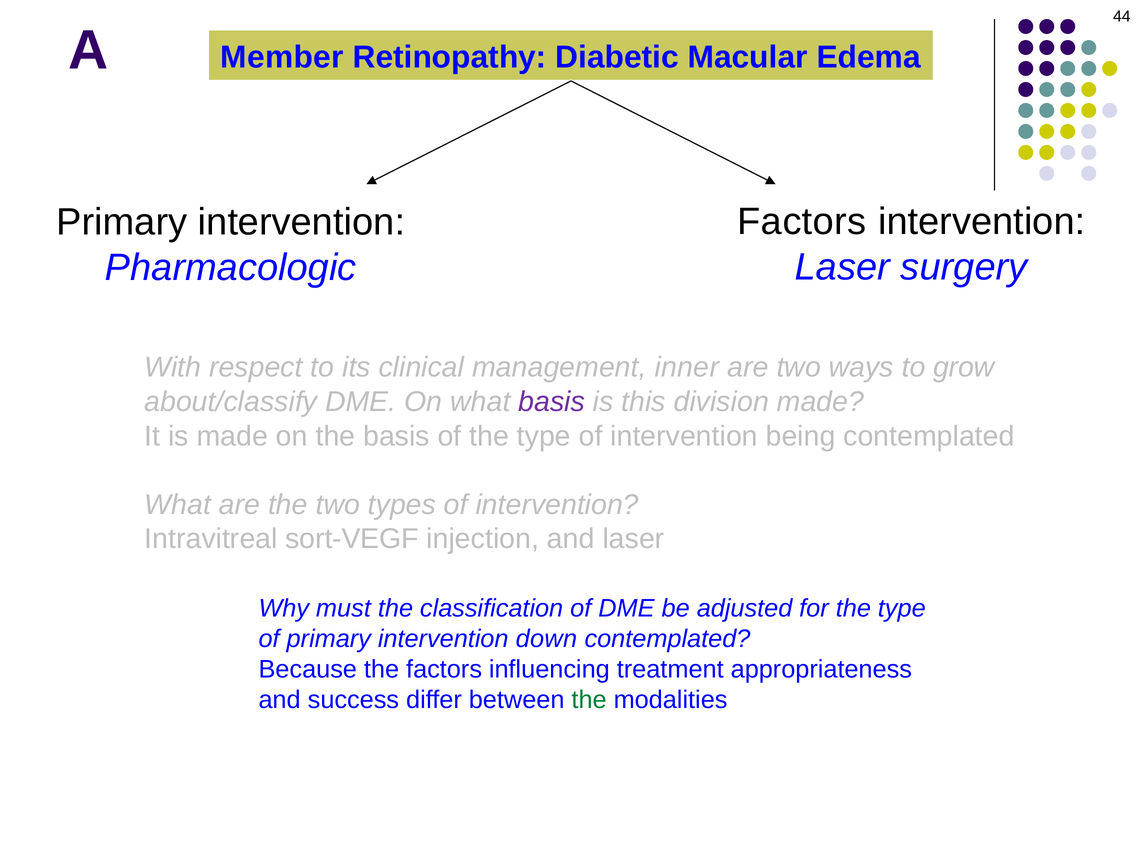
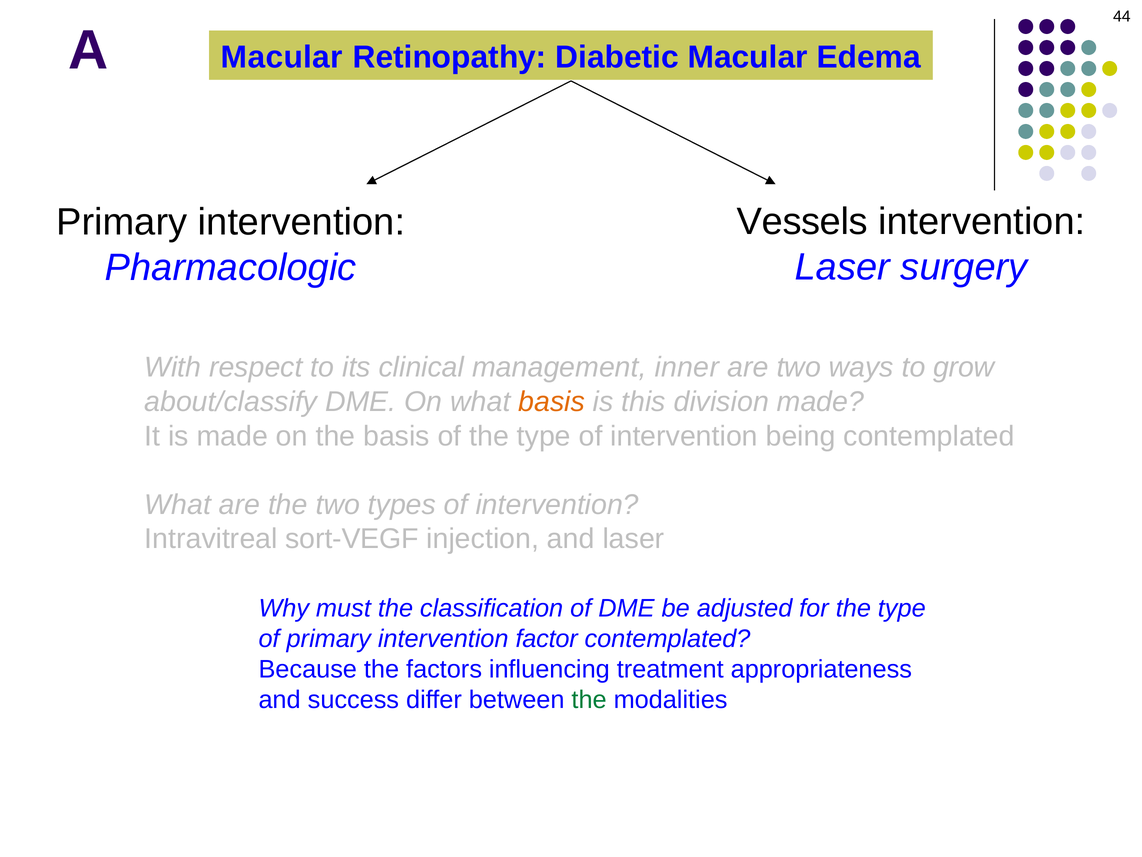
A Member: Member -> Macular (282, 57)
Factors: Factors -> Vessels (802, 221)
basis colour: purple -> orange (552, 402)
down: down -> factor (547, 639)
